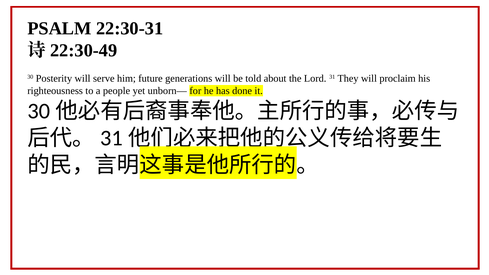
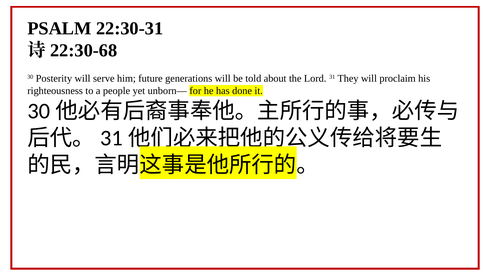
22:30-49: 22:30-49 -> 22:30-68 (84, 50)
